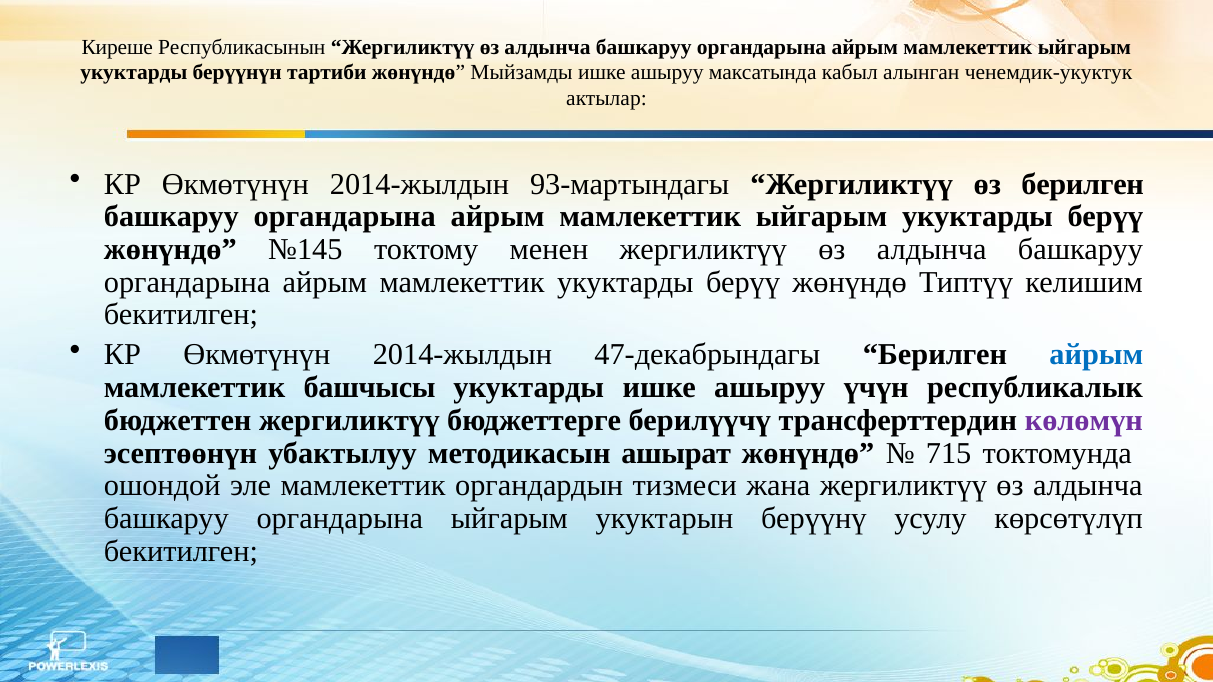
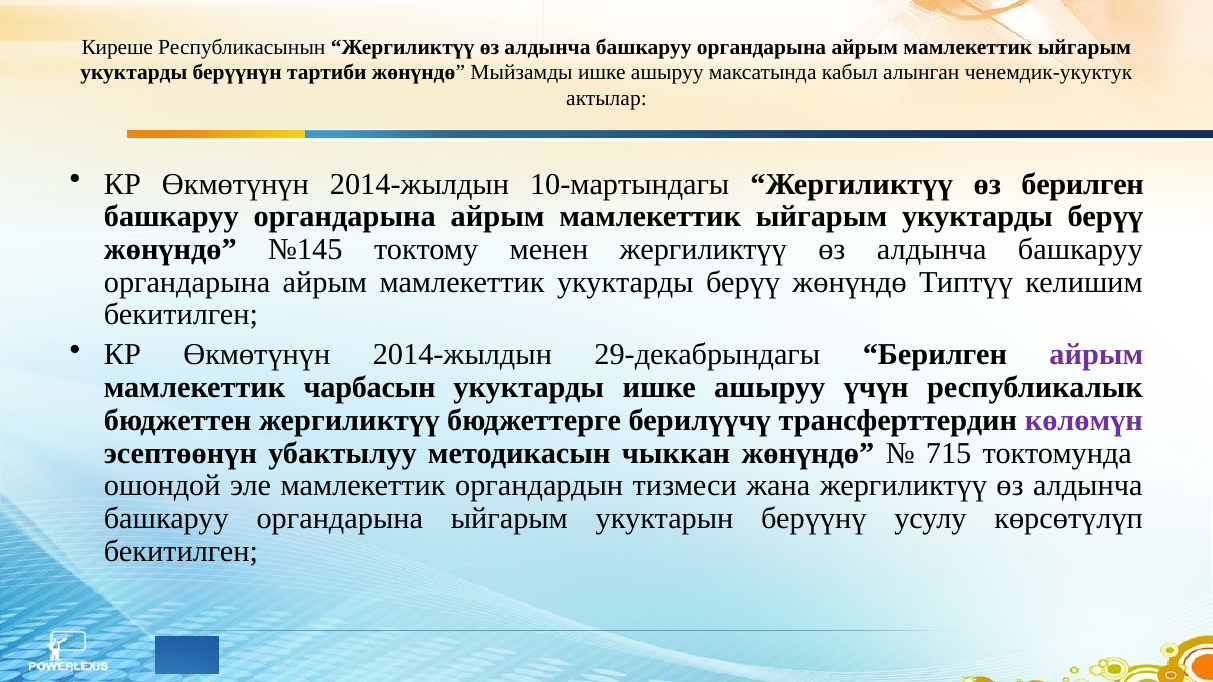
93-мартындагы: 93-мартындагы -> 10-мартындагы (630, 184)
47-декабрындагы: 47-декабрындагы -> 29-декабрындагы (707, 355)
айрым colour: blue -> purple (1096, 355)
башчысы: башчысы -> чарбасын (370, 388)
ашырат: ашырат -> чыккан (676, 453)
